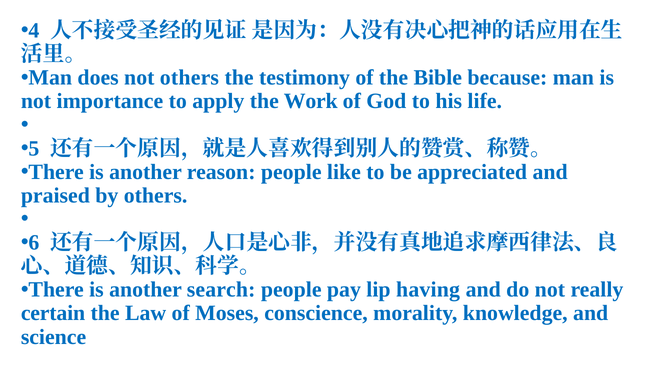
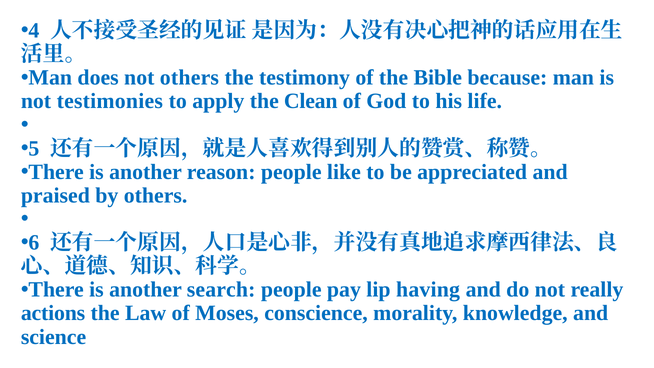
importance: importance -> testimonies (110, 101)
Work: Work -> Clean (311, 101)
certain: certain -> actions (53, 313)
